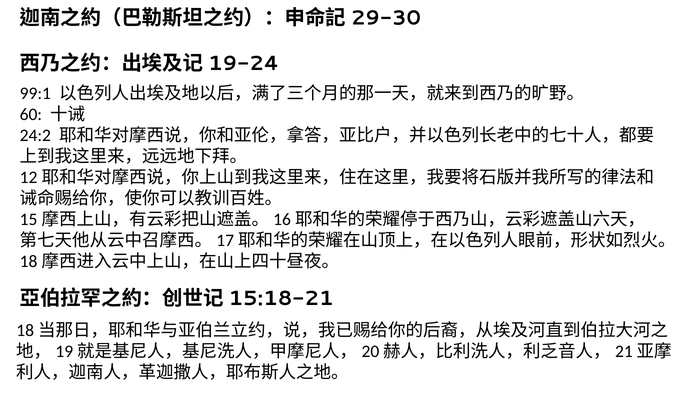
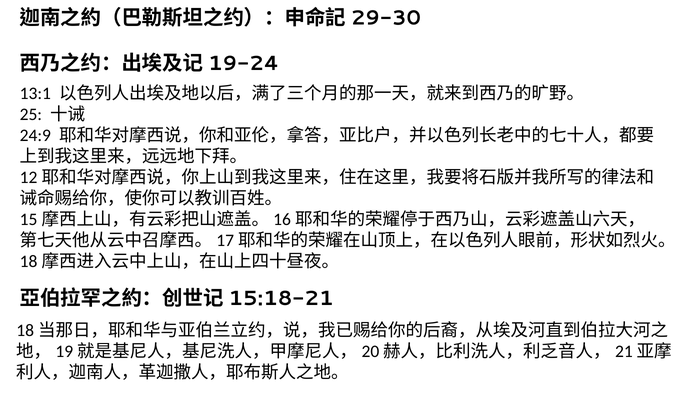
99:1: 99:1 -> 13:1 (35, 93)
60: 60 -> 25 (31, 114)
24:2: 24:2 -> 24:9 (35, 135)
